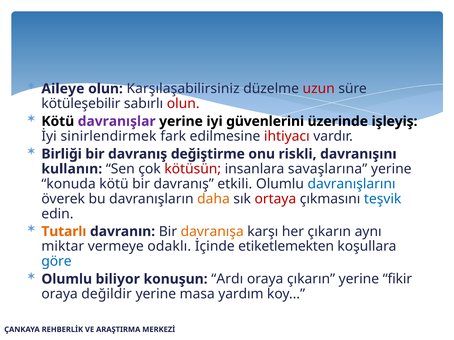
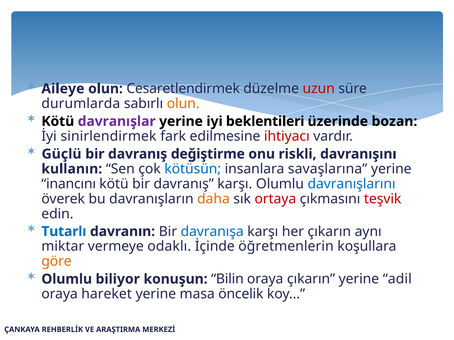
Karşılaşabilirsiniz: Karşılaşabilirsiniz -> Cesaretlendirmek (183, 89)
kötüleşebilir: kötüleşebilir -> durumlarda (81, 104)
olun colour: red -> orange (183, 104)
güvenlerini: güvenlerini -> beklentileri (265, 122)
işleyiş: işleyiş -> bozan (394, 122)
Birliği: Birliği -> Güçlü (62, 154)
kötüsün colour: red -> blue (193, 169)
konuda: konuda -> inancını (69, 184)
davranış etkili: etkili -> karşı (235, 184)
teşvik colour: blue -> red (383, 199)
Tutarlı colour: orange -> blue (64, 232)
davranışa colour: orange -> blue (212, 232)
etiketlemekten: etiketlemekten -> öğretmenlerin (286, 247)
göre colour: blue -> orange (56, 262)
Ardı: Ardı -> Bilin (227, 279)
fikir: fikir -> adil (397, 279)
değildir: değildir -> hareket (107, 294)
yardım: yardım -> öncelik (241, 294)
